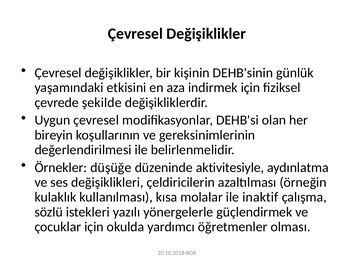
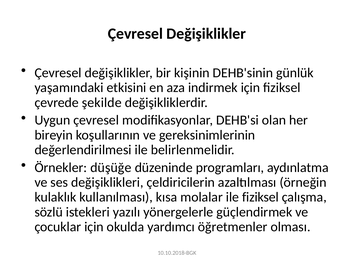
aktivitesiyle: aktivitesiyle -> programları (230, 168)
ile inaktif: inaktif -> fiziksel (261, 198)
